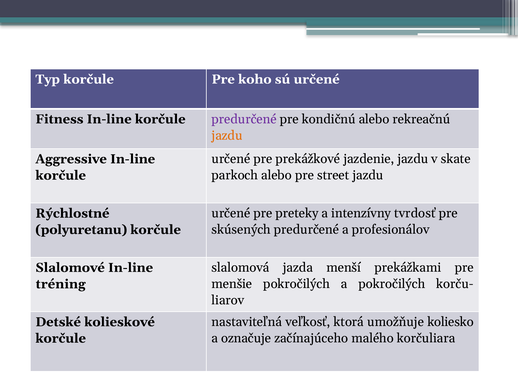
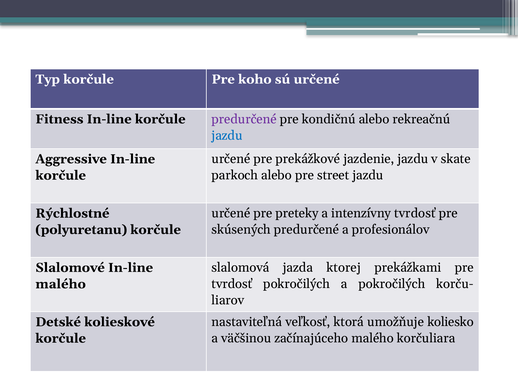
jazdu colour: orange -> blue (227, 136)
menší: menší -> ktorej (344, 268)
tréning: tréning -> malého (61, 284)
menšie: menšie -> tvrdosť (232, 284)
označuje: označuje -> väčšinou (246, 339)
